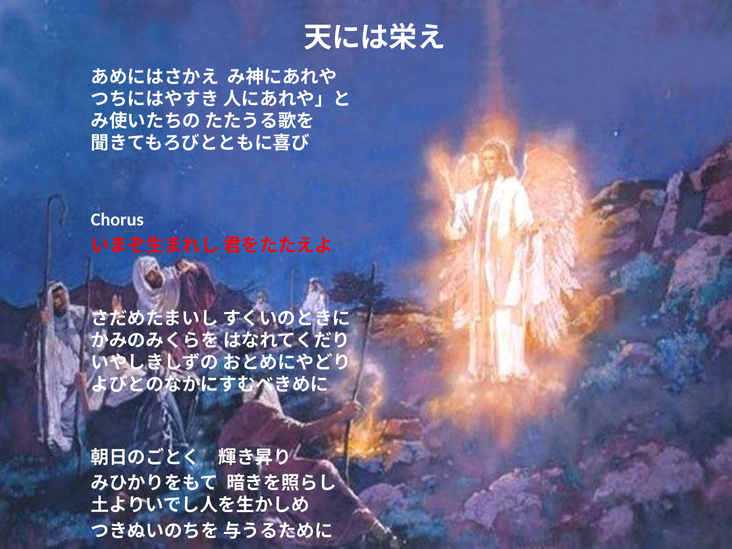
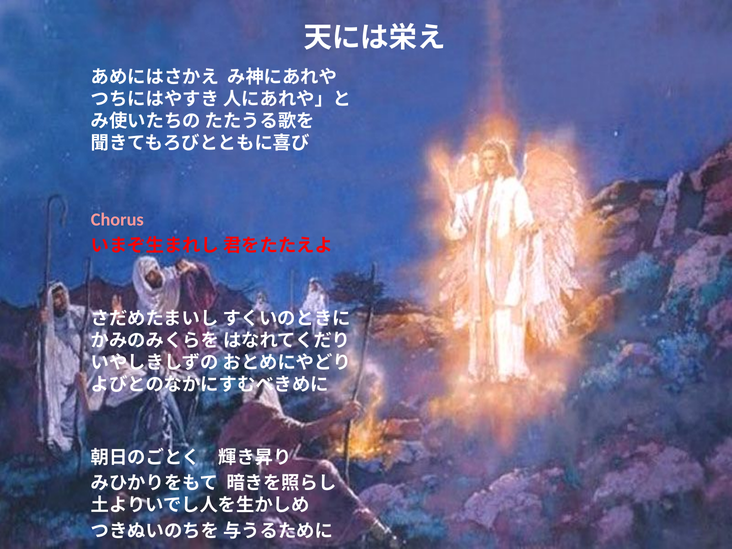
Chorus colour: white -> pink (117, 220)
